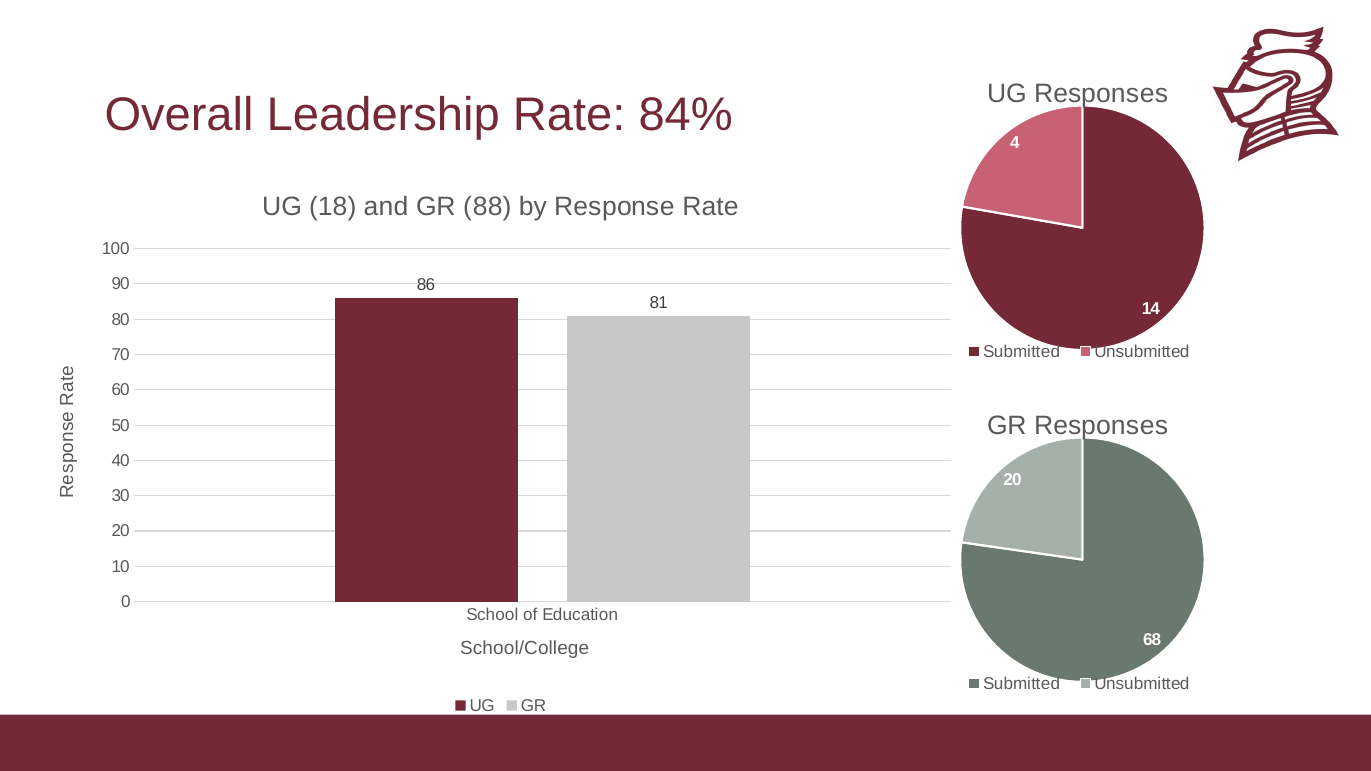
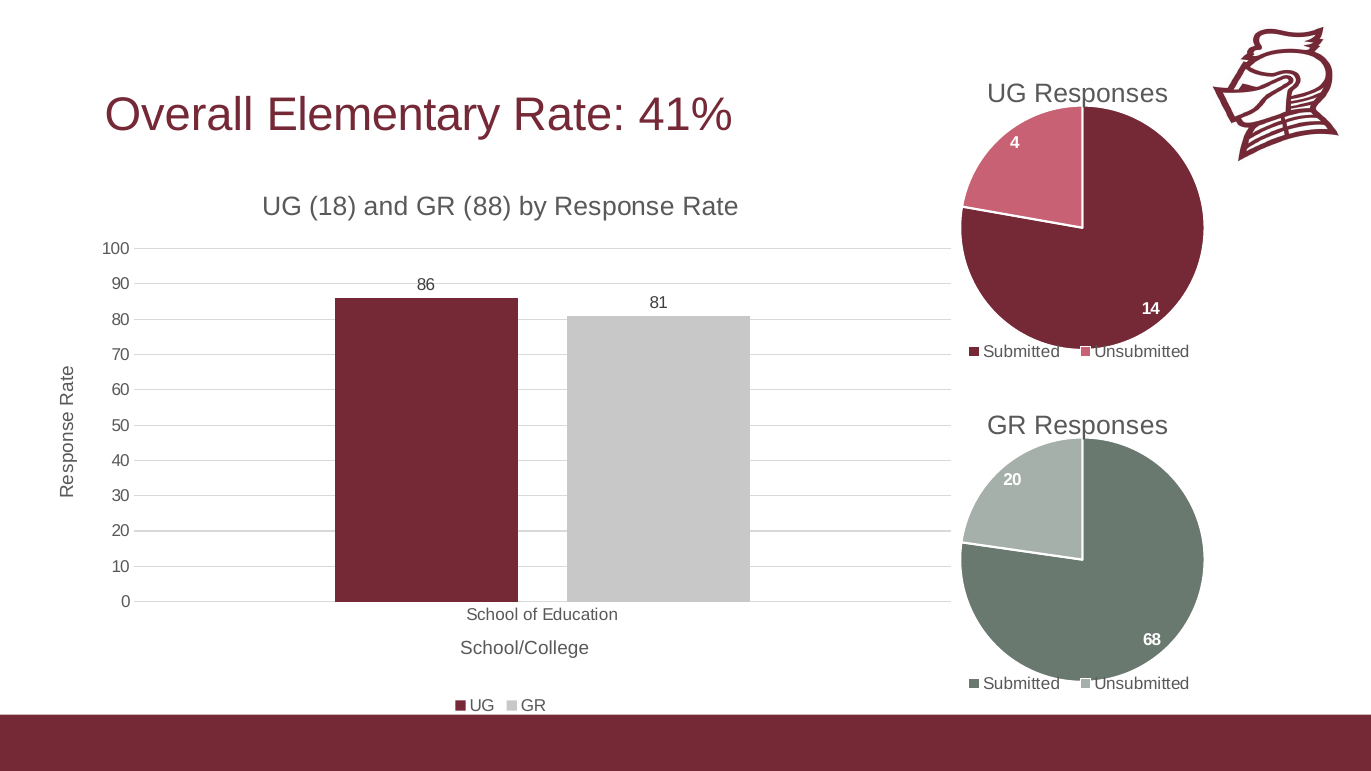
Leadership: Leadership -> Elementary (384, 115)
84%: 84% -> 41% (686, 115)
